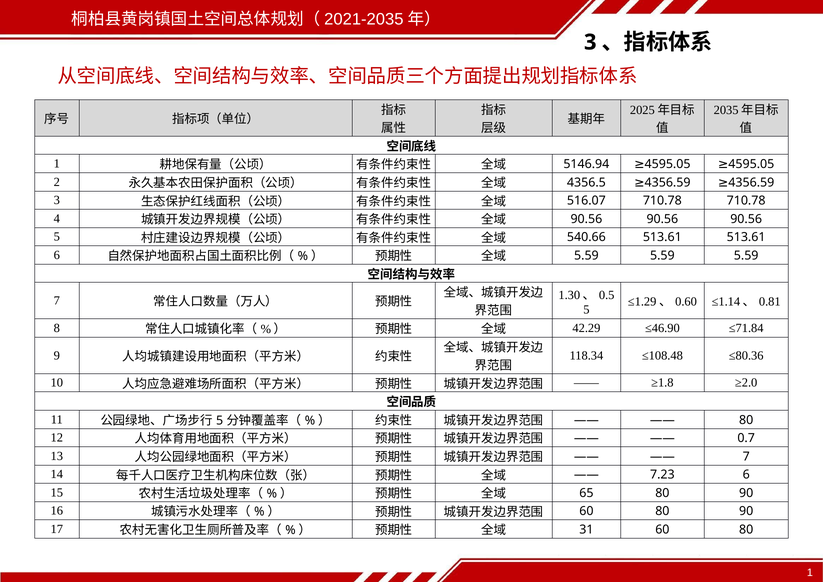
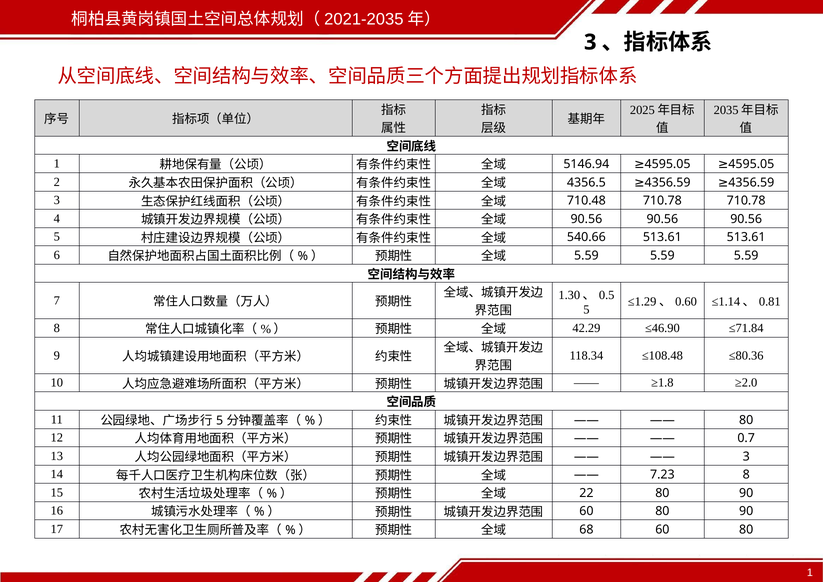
516.07: 516.07 -> 710.48 (586, 201)
7: 7 -> 3 (746, 456)
7.23 6: 6 -> 8 (746, 475)
65: 65 -> 22 (586, 493)
31: 31 -> 68 (586, 530)
